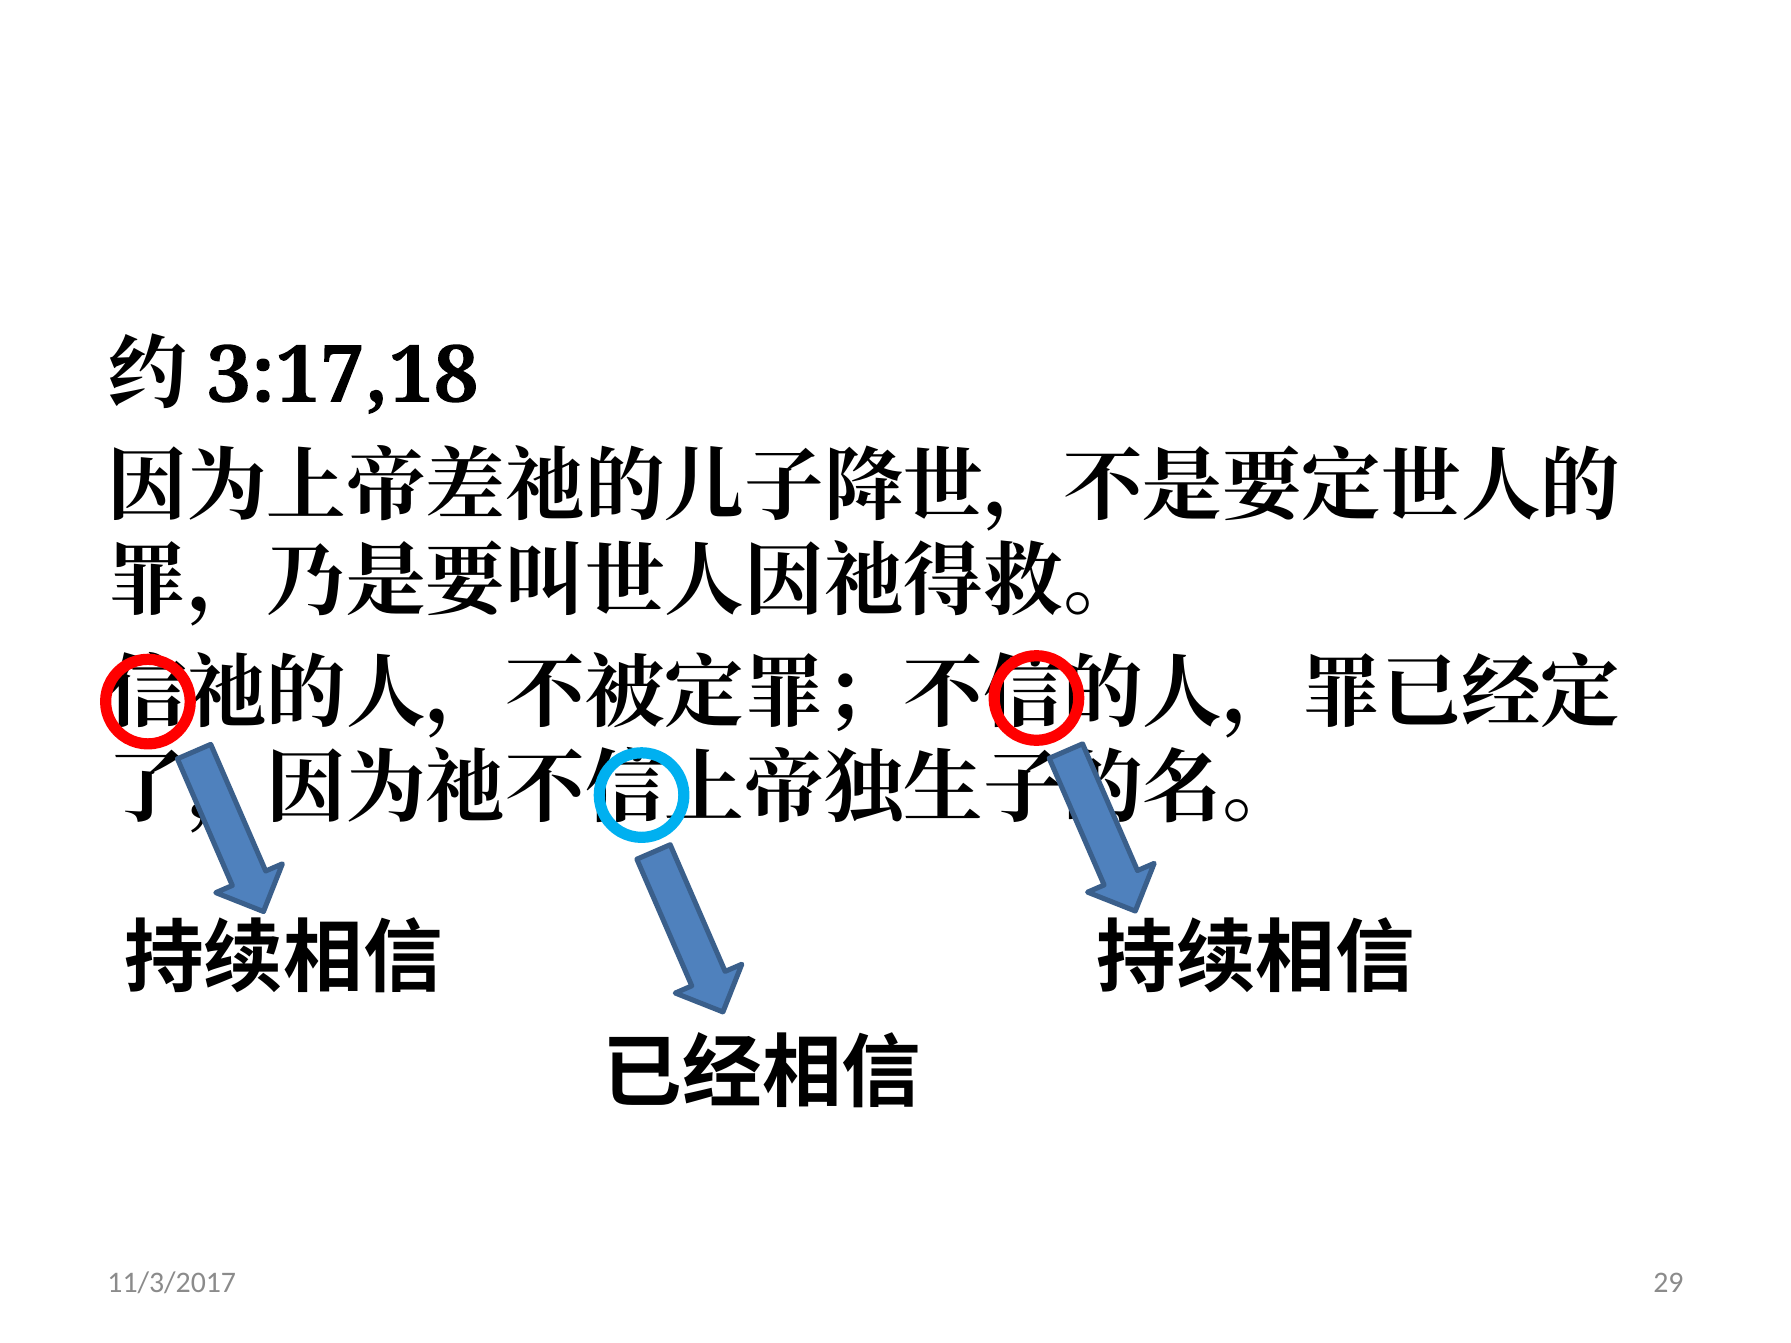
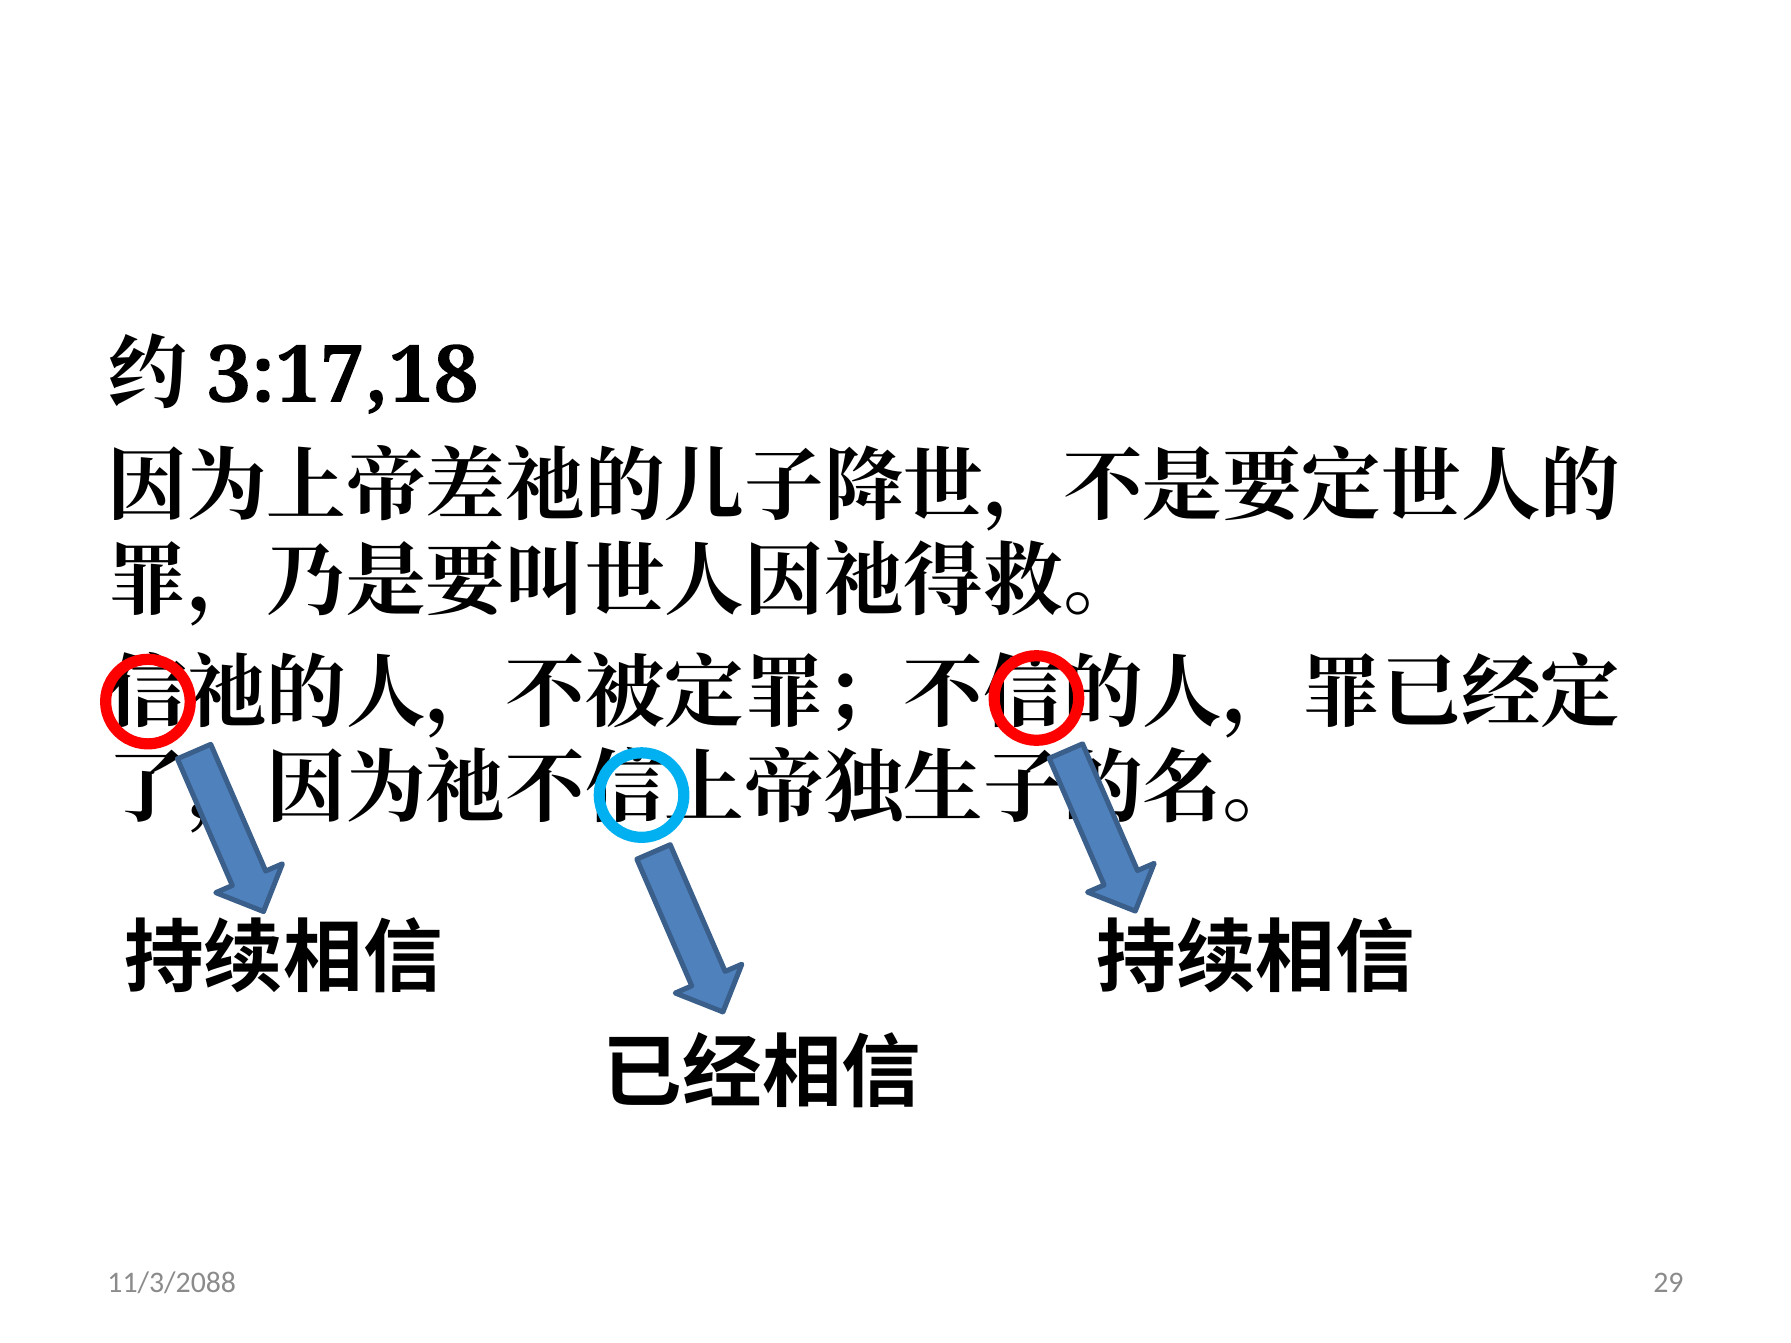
11/3/2017: 11/3/2017 -> 11/3/2088 (172, 1283)
